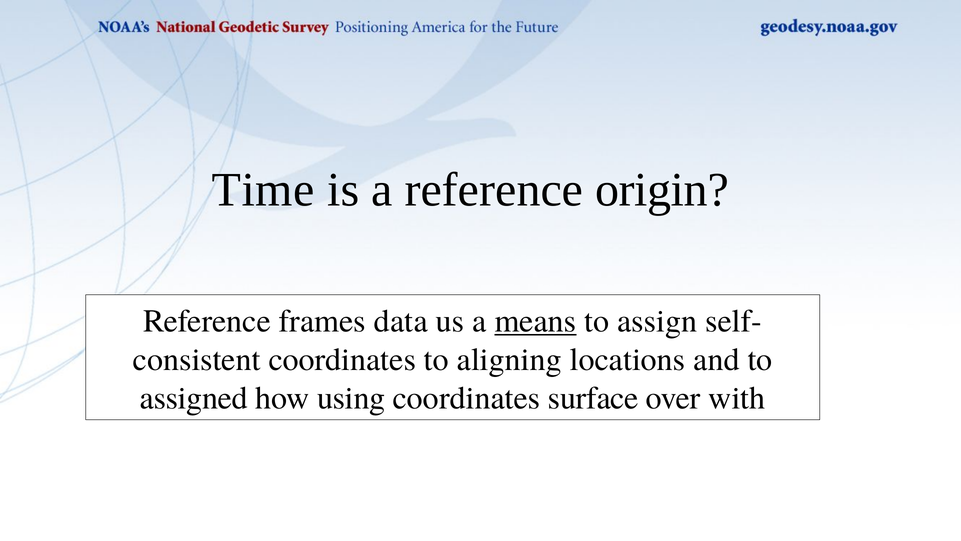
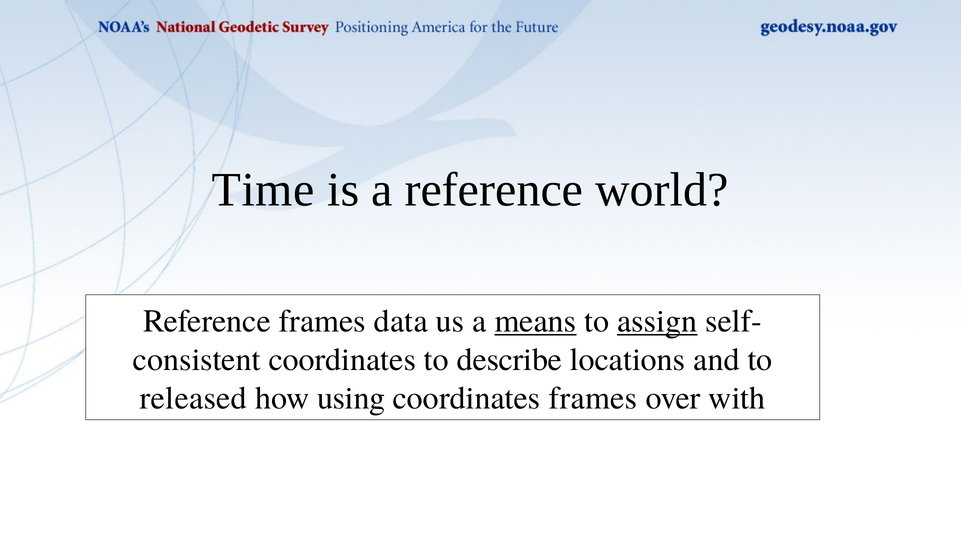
origin: origin -> world (662, 190)
assign underline: none -> present (657, 321)
aligning: aligning -> describe (509, 359)
assigned: assigned -> released (193, 398)
coordinates surface: surface -> frames (593, 398)
